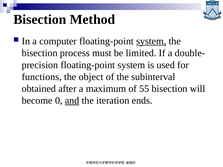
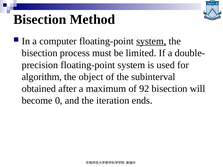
functions: functions -> algorithm (42, 77)
55: 55 -> 92 (144, 89)
and underline: present -> none (72, 101)
